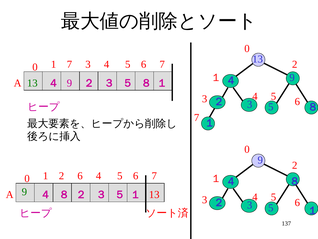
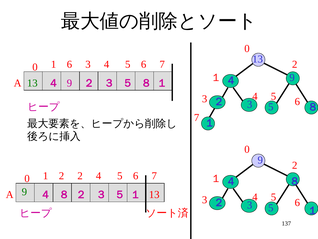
1 7: 7 -> 6 (69, 64)
2 6: 6 -> 2 (80, 176)
